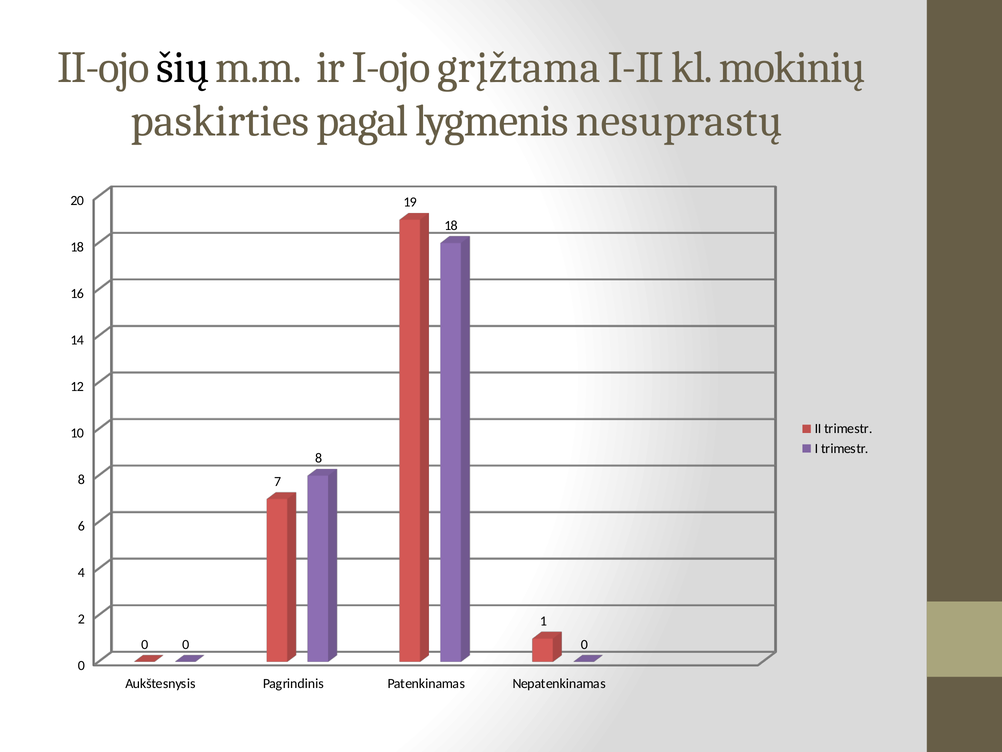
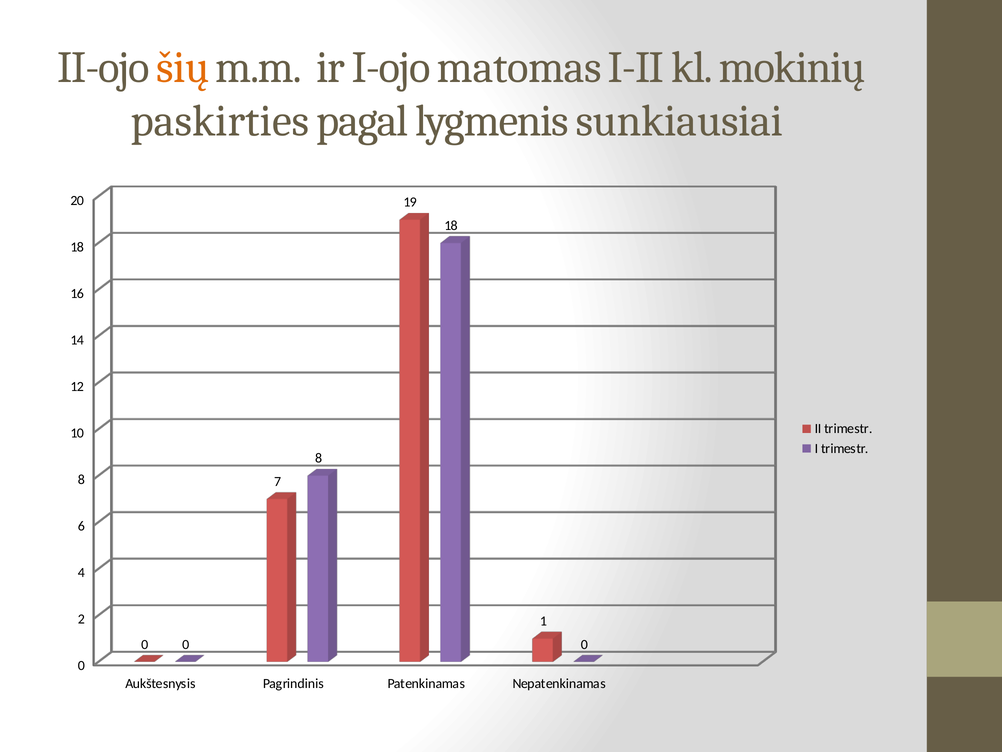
šių colour: black -> orange (183, 68)
grįžtama: grįžtama -> matomas (519, 68)
nesuprastų: nesuprastų -> sunkiausiai (679, 121)
